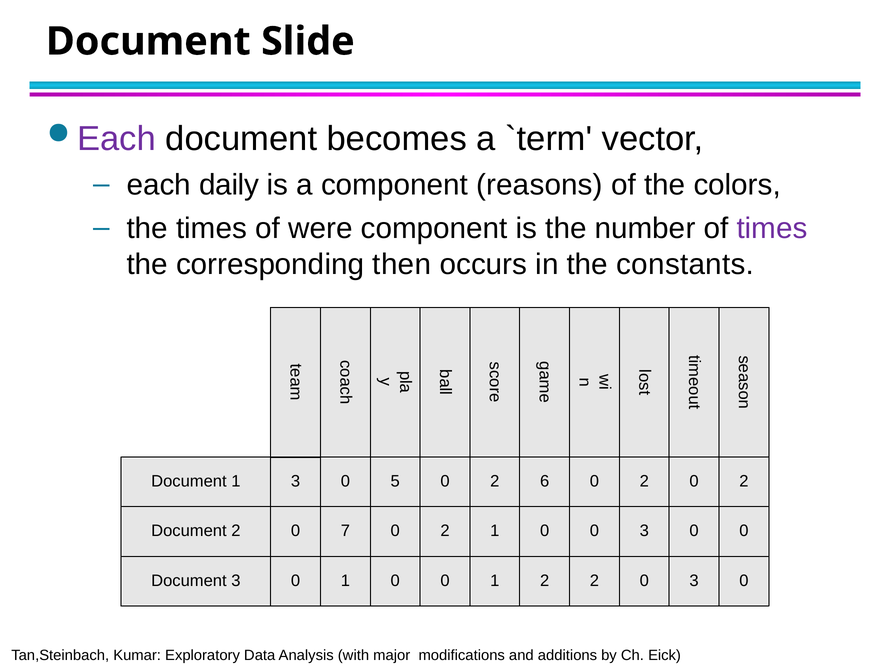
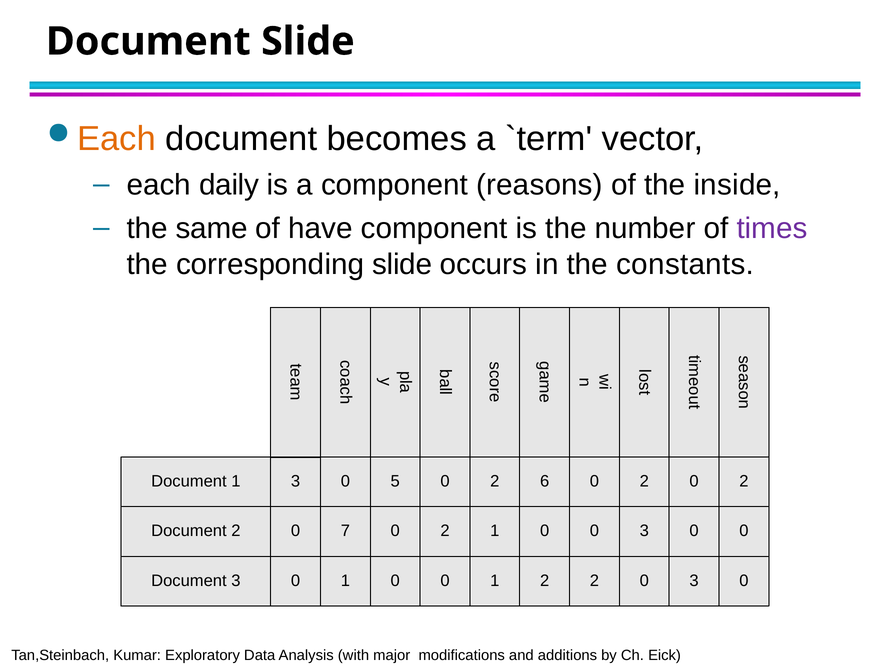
Each colour: purple -> orange (117, 139)
colors: colors -> inside (737, 185)
the times: times -> same (212, 228)
were: were -> have (320, 228)
corresponding then: then -> slide (402, 264)
